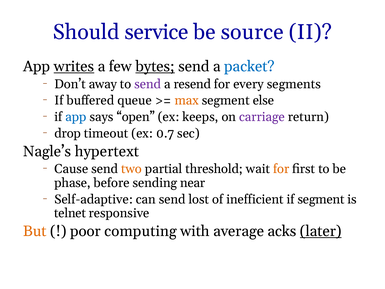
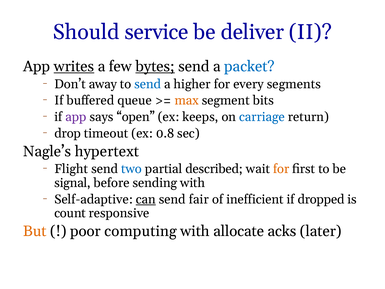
source: source -> deliver (252, 32)
send colour: purple -> blue (148, 84)
resend: resend -> higher (192, 84)
else: else -> bits (263, 100)
app colour: blue -> purple (76, 117)
carriage colour: purple -> blue (262, 117)
0.7: 0.7 -> 0.8 (165, 133)
Cause: Cause -> Flight (71, 169)
two colour: orange -> blue (131, 169)
threshold: threshold -> described (214, 169)
phase: phase -> signal (73, 183)
sending near: near -> with (193, 183)
can underline: none -> present (146, 199)
lost: lost -> fair (199, 199)
if segment: segment -> dropped (321, 199)
telnet: telnet -> count (70, 213)
average: average -> allocate (239, 231)
later underline: present -> none (321, 231)
